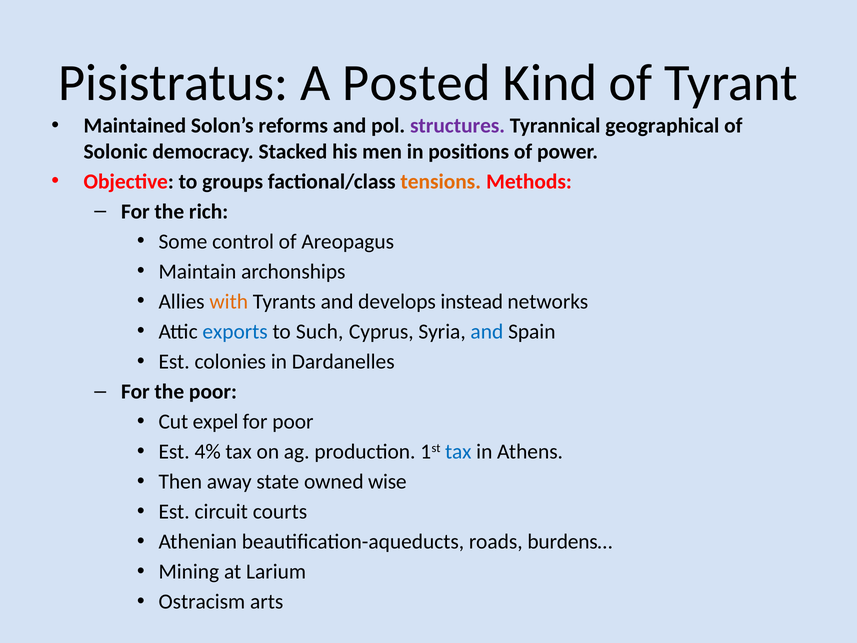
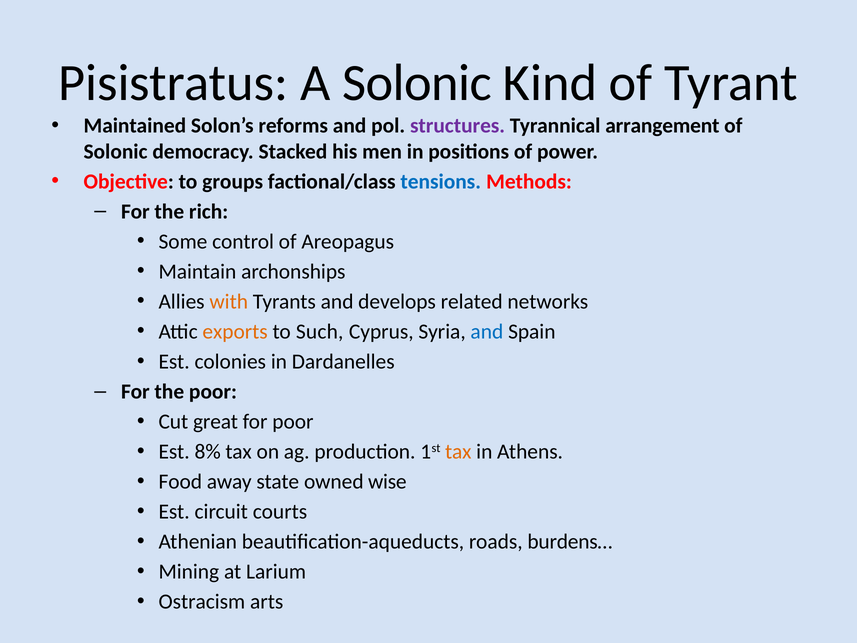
A Posted: Posted -> Solonic (417, 83)
geographical: geographical -> arrangement (662, 126)
tensions colour: orange -> blue (441, 181)
instead: instead -> related (472, 301)
exports colour: blue -> orange (235, 331)
expel: expel -> great (216, 421)
4%: 4% -> 8% (208, 451)
tax colour: blue -> orange (458, 451)
Then: Then -> Food (180, 481)
